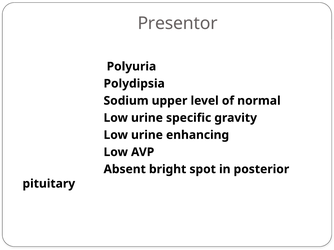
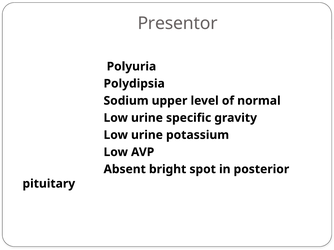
enhancing: enhancing -> potassium (198, 135)
